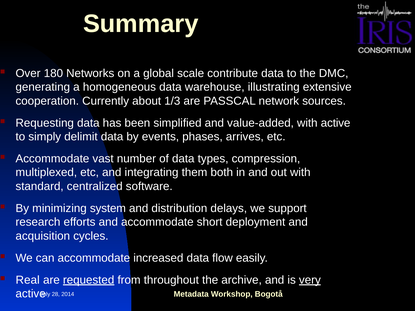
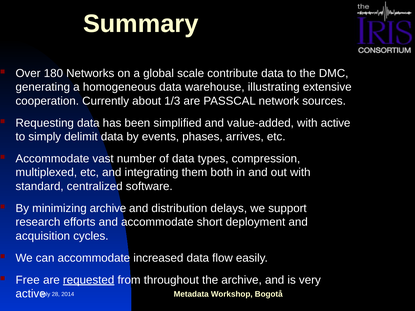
minimizing system: system -> archive (108, 208)
Real: Real -> Free (28, 280)
very underline: present -> none (310, 280)
